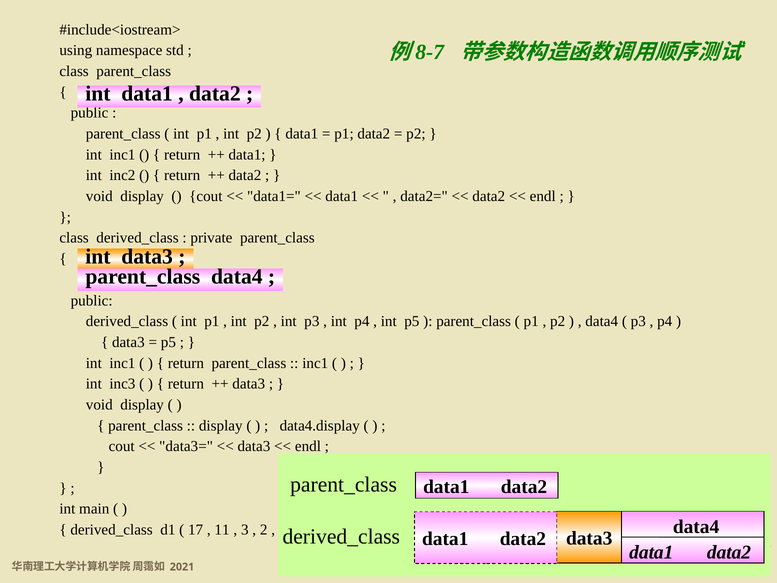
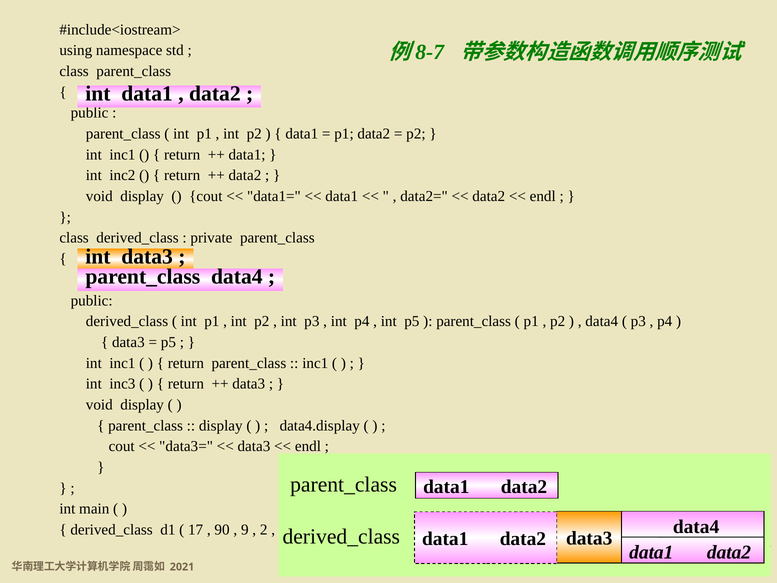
11: 11 -> 90 (222, 530)
3: 3 -> 9 (245, 530)
